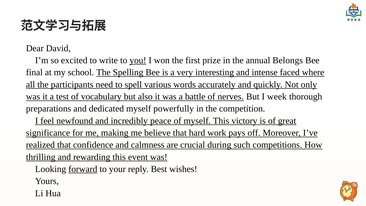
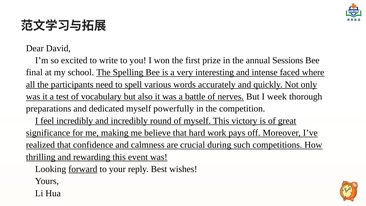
you underline: present -> none (138, 60)
Belongs: Belongs -> Sessions (288, 60)
feel newfound: newfound -> incredibly (75, 121)
peace: peace -> round (161, 121)
